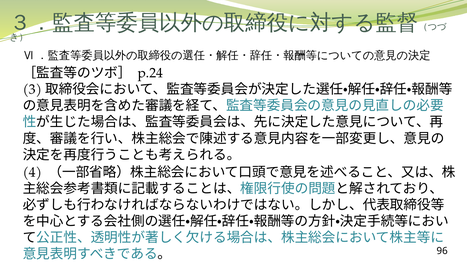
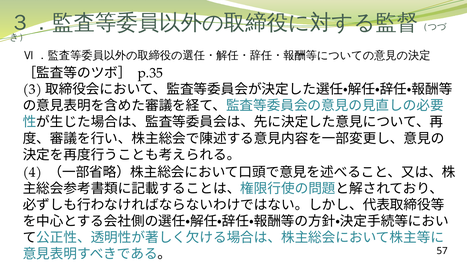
p.24: p.24 -> p.35 (150, 73)
96: 96 -> 57 (442, 251)
